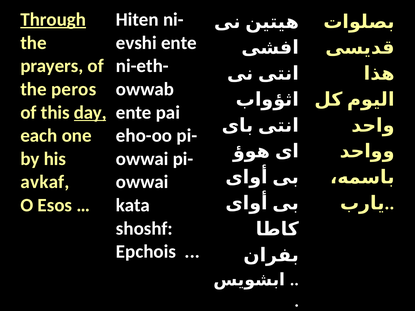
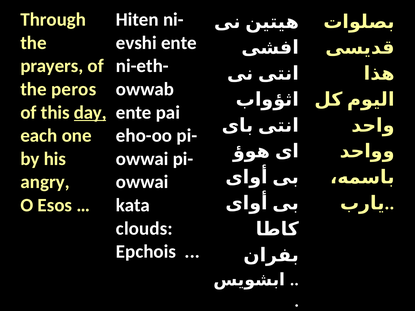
Through underline: present -> none (53, 20)
avkaf: avkaf -> angry (45, 182)
shoshf: shoshf -> clouds (144, 229)
